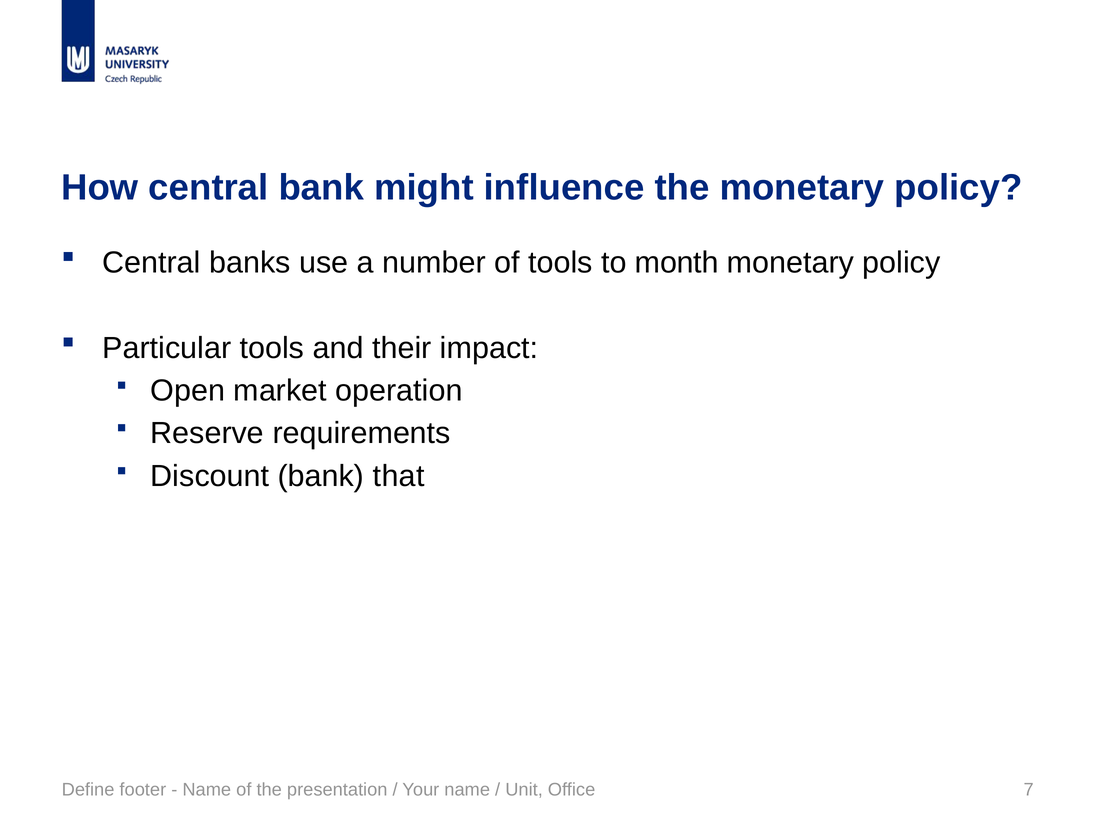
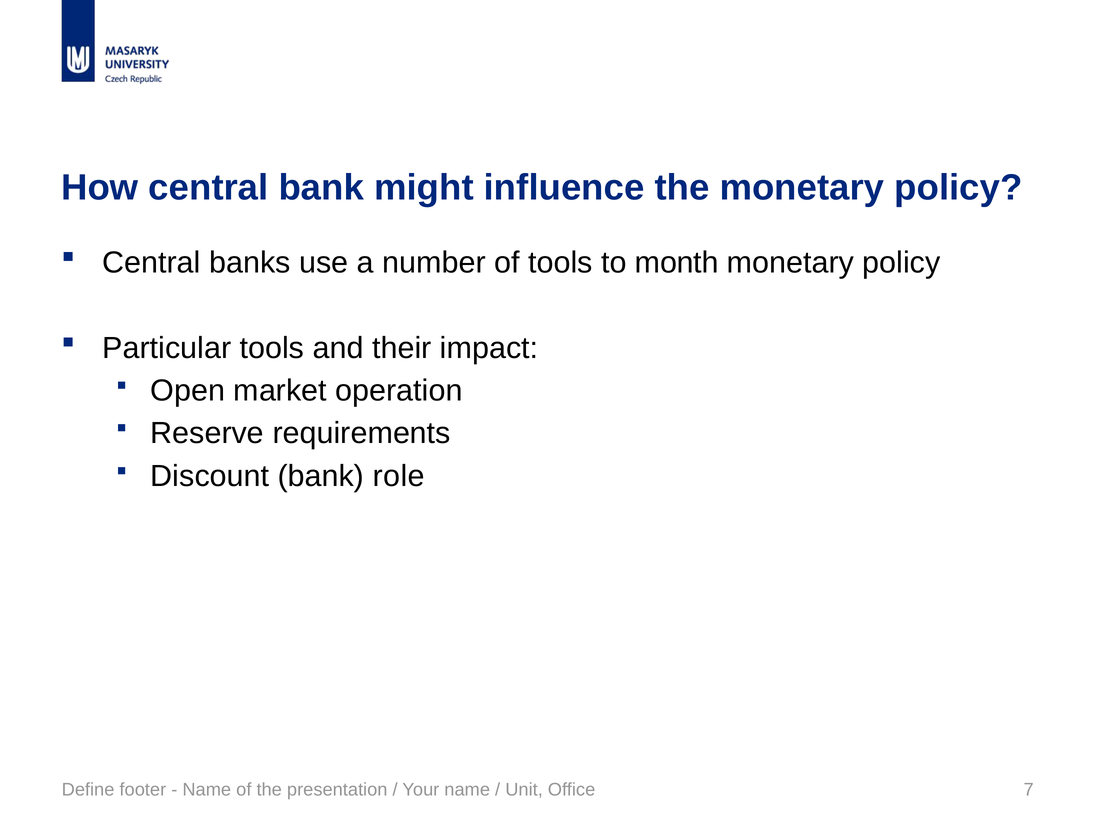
that: that -> role (399, 476)
